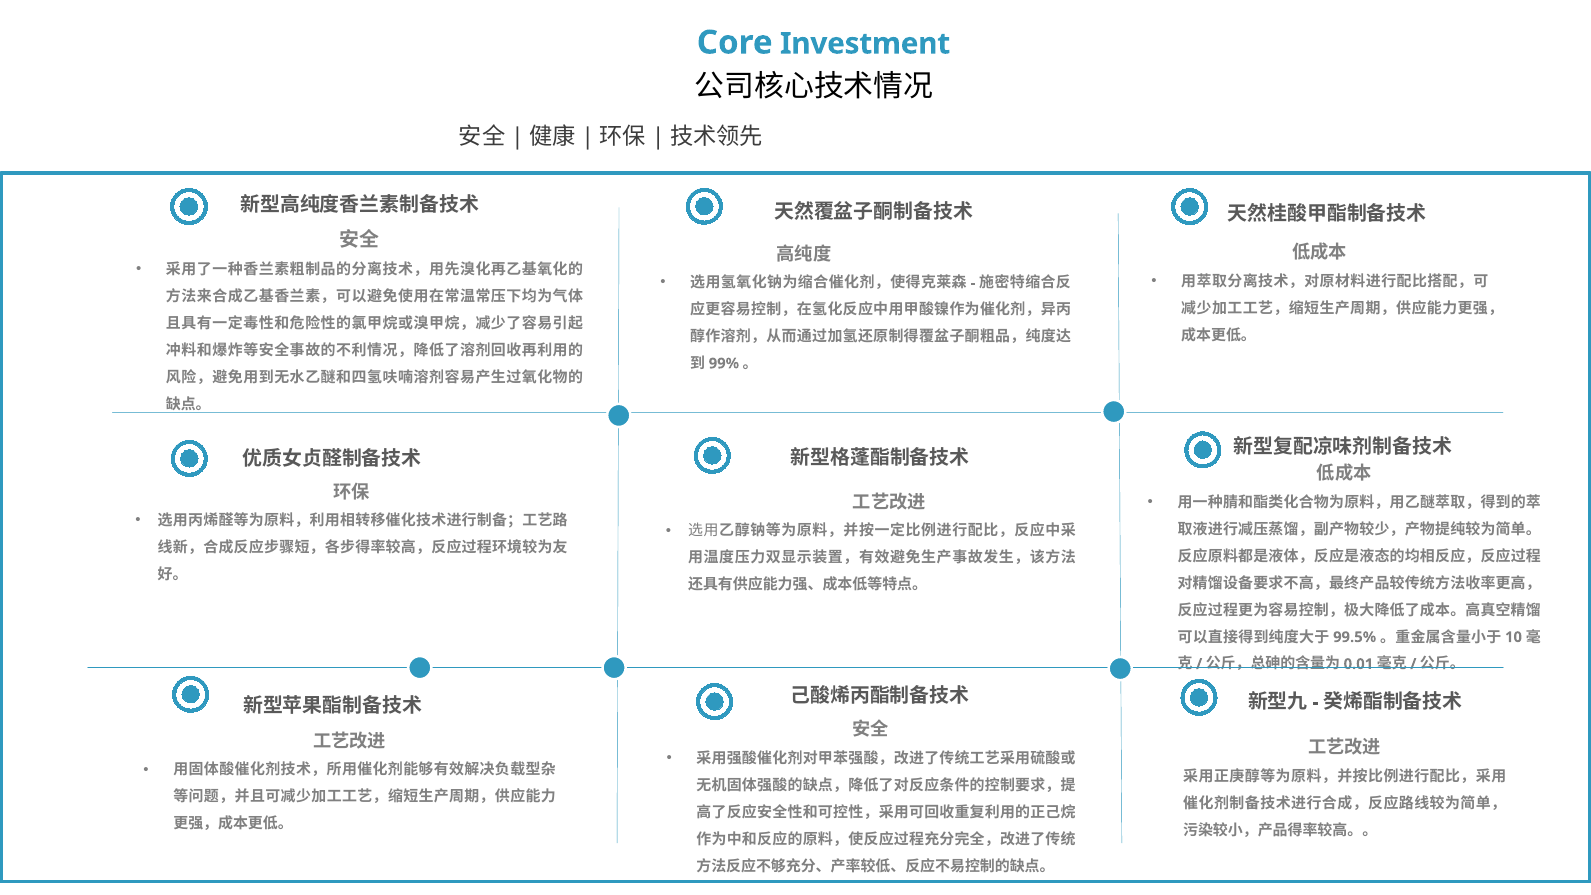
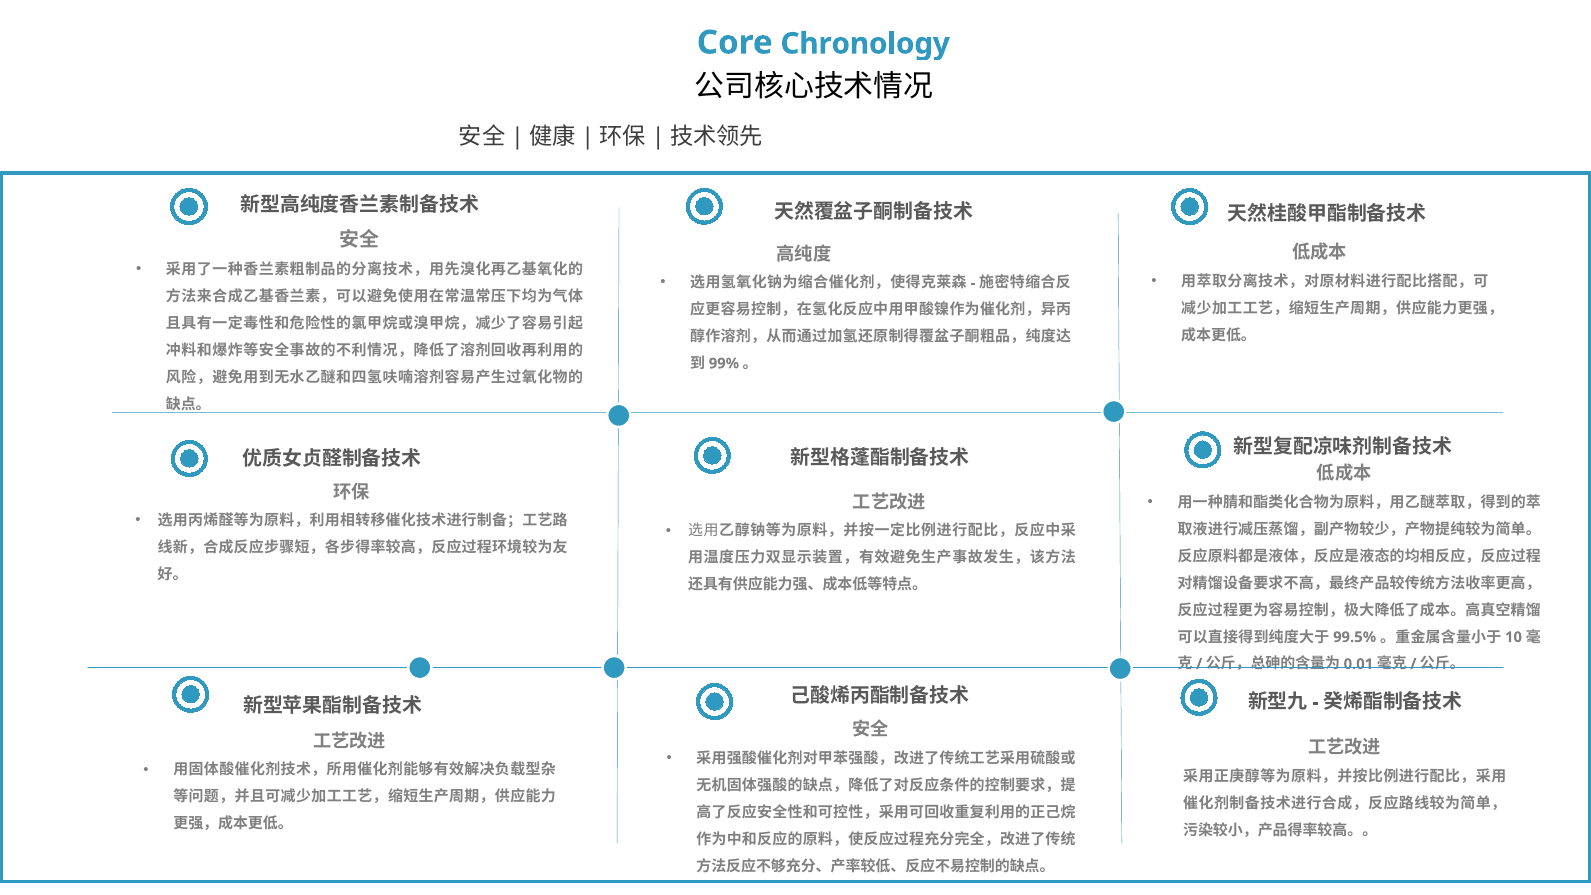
Investment: Investment -> Chronology (865, 44)
